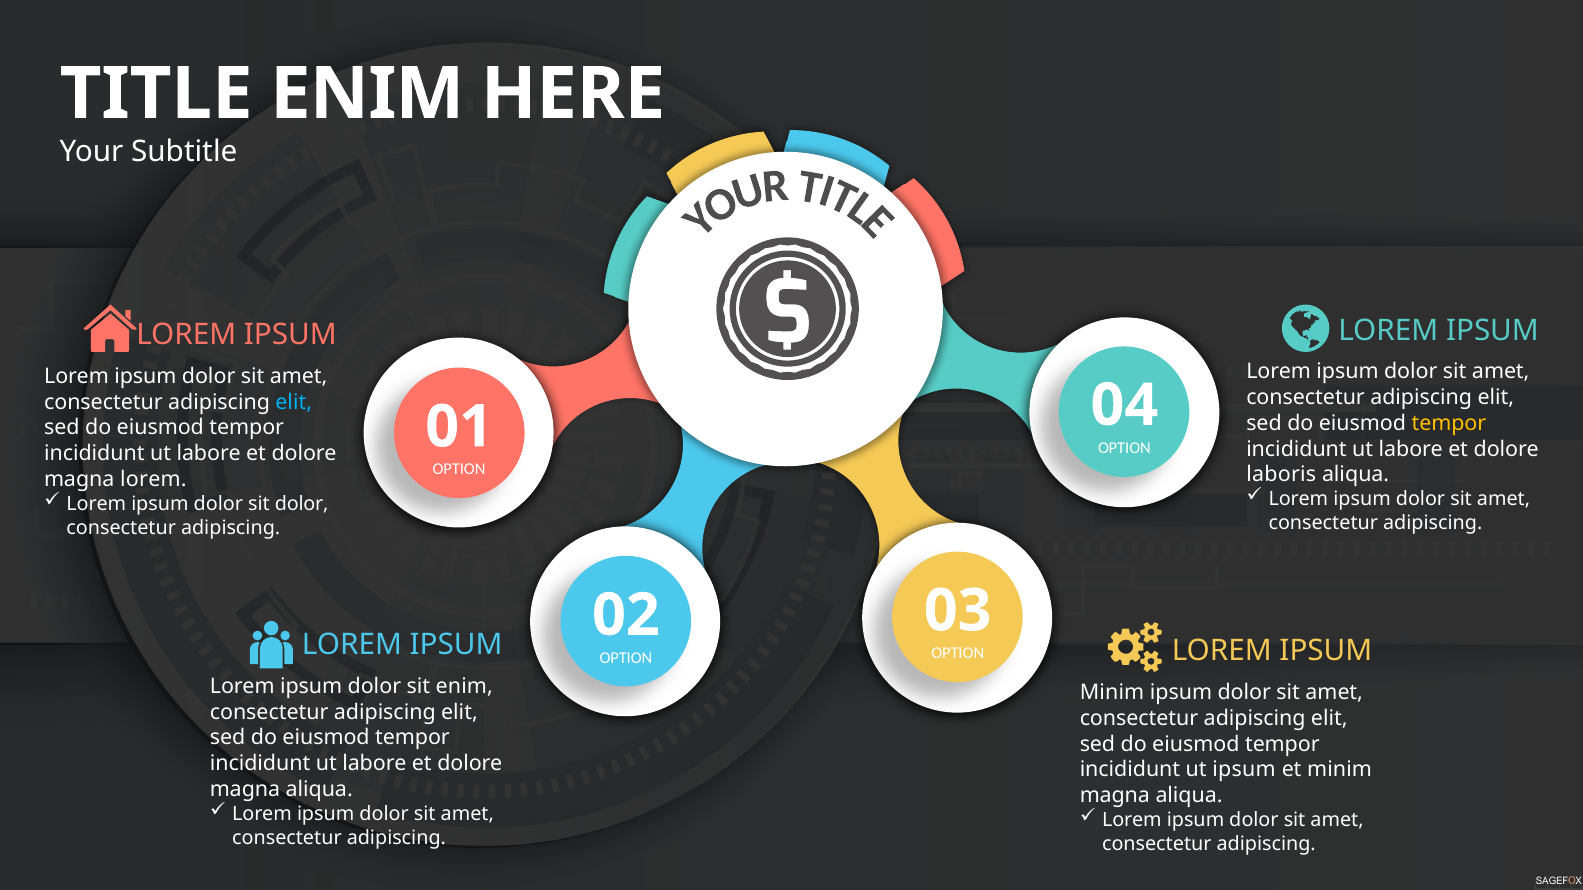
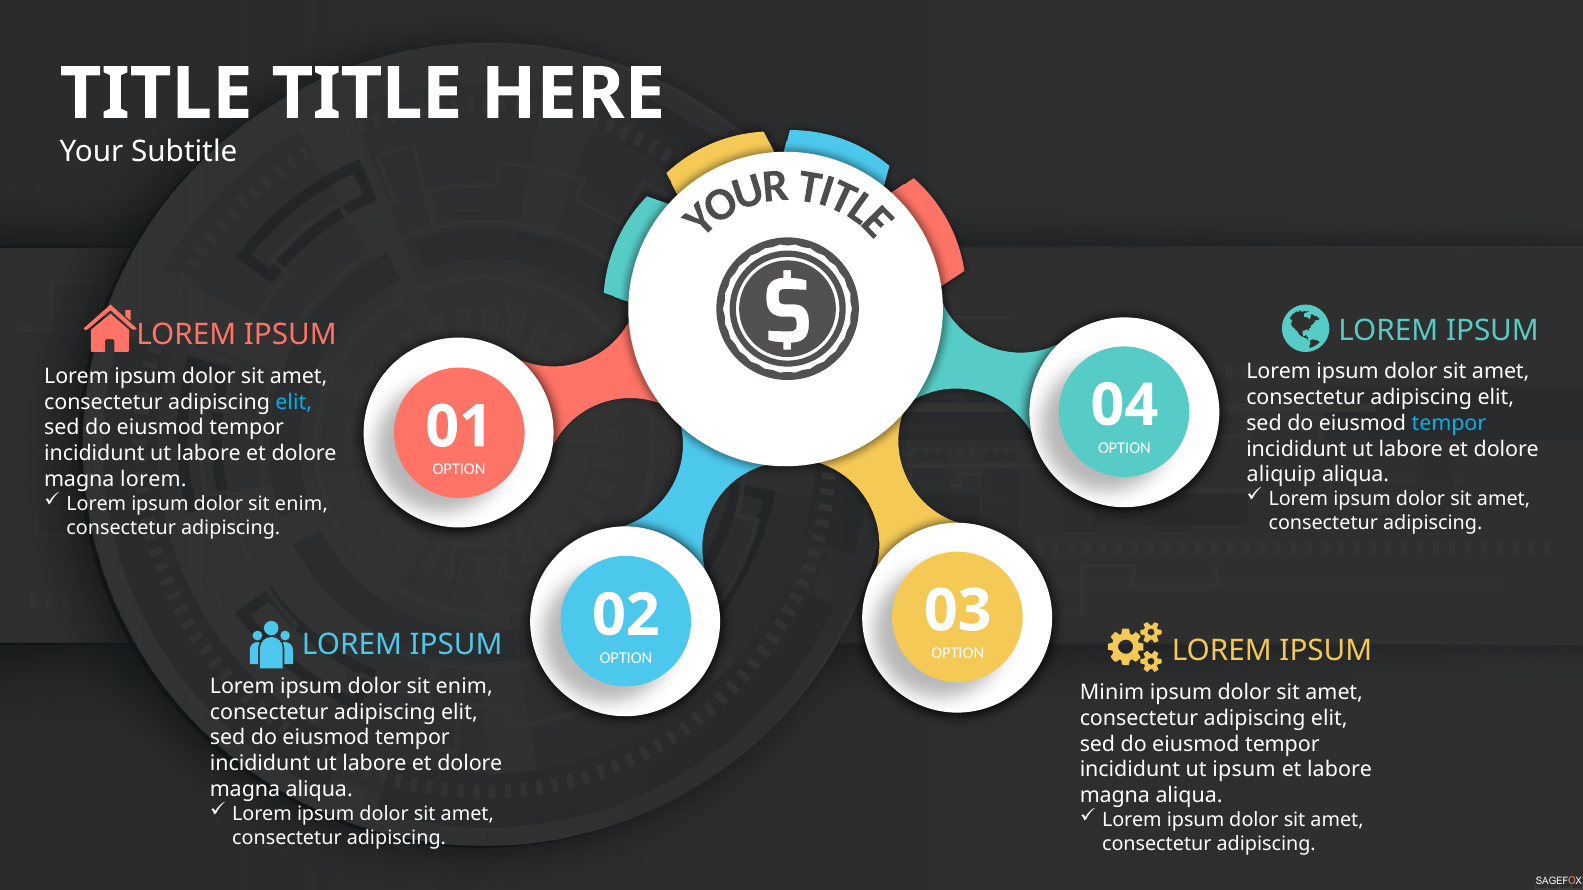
ENIM: ENIM -> TITLE (367, 94)
tempor colour: yellow -> light blue (1449, 424)
laboris: laboris -> aliquip (1281, 475)
dolor: dolor -> enim (301, 504)
et minim: minim -> labore (1340, 770)
